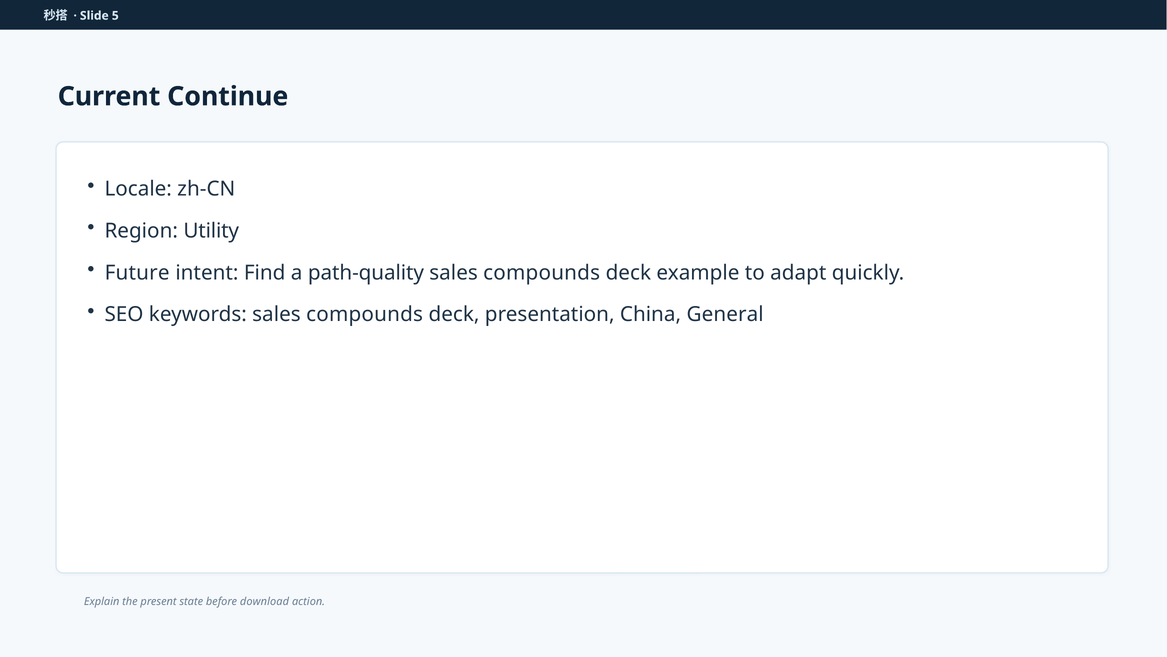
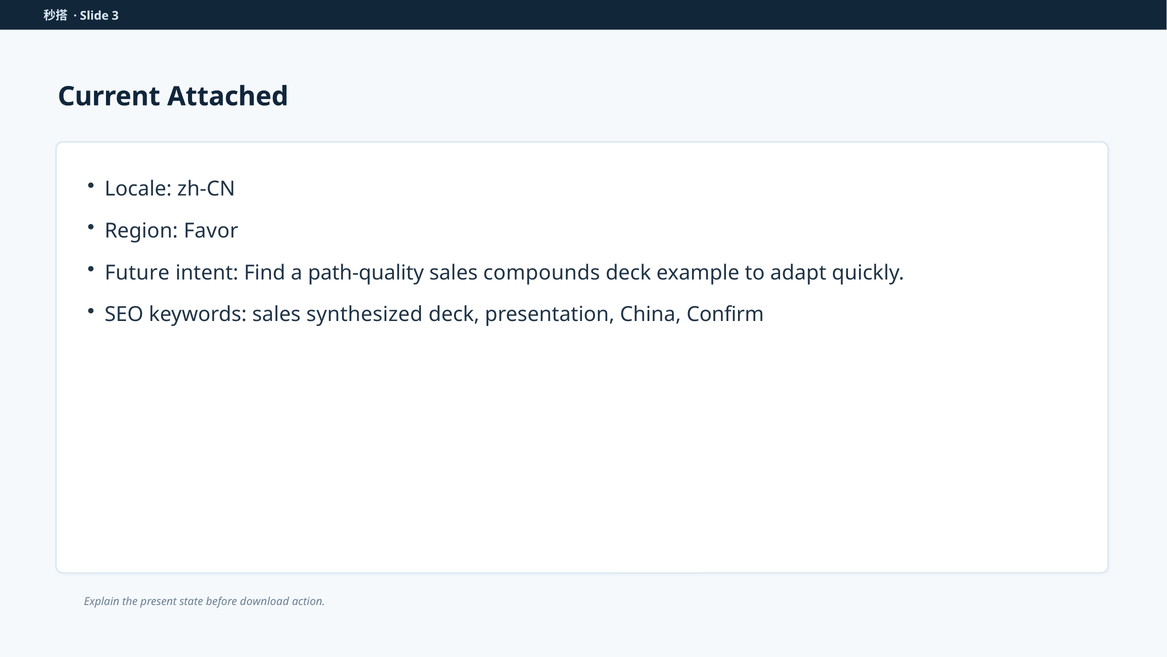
5: 5 -> 3 (115, 16)
Continue: Continue -> Attached (228, 96)
Utility: Utility -> Favor (211, 231)
keywords sales compounds: compounds -> synthesized (365, 314)
General: General -> Confirm (725, 314)
